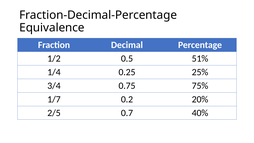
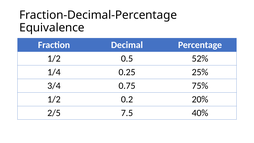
51%: 51% -> 52% (200, 58)
1/7: 1/7 -> 1/2 (54, 99)
0.7: 0.7 -> 7.5 (127, 113)
